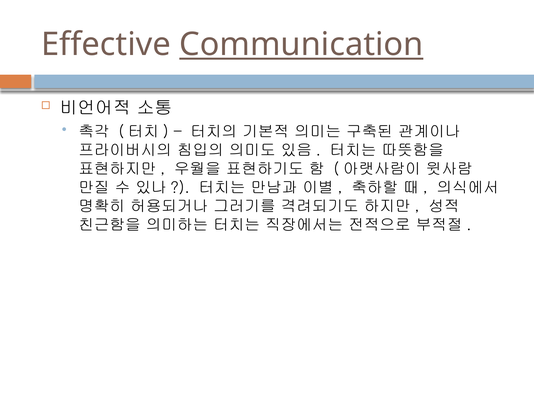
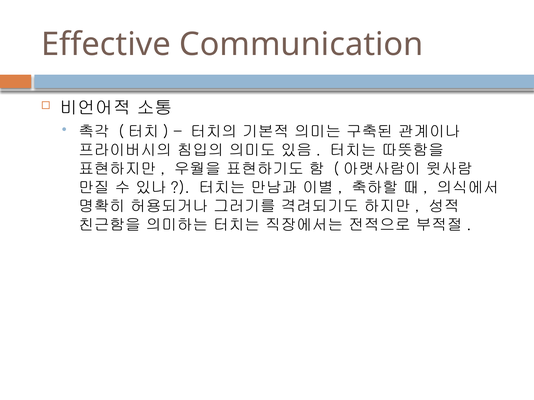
Communication underline: present -> none (301, 45)
